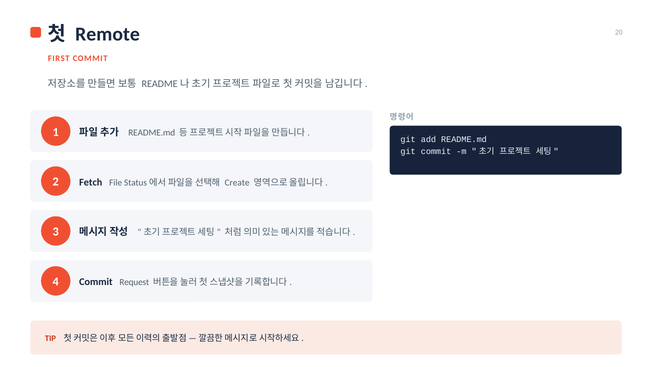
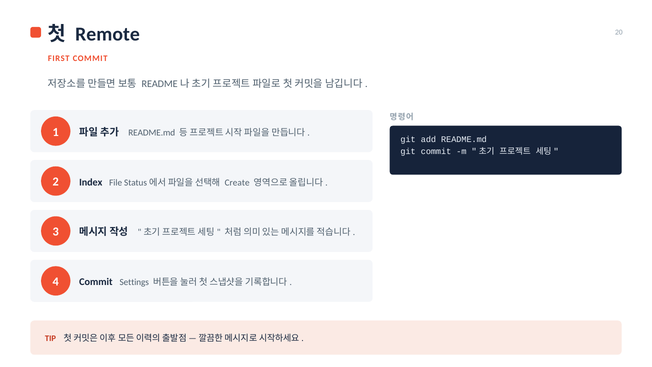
Fetch: Fetch -> Index (91, 182)
Request: Request -> Settings (134, 282)
